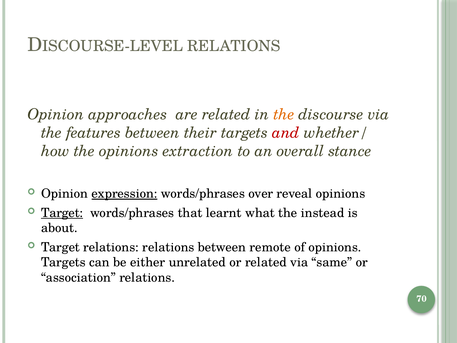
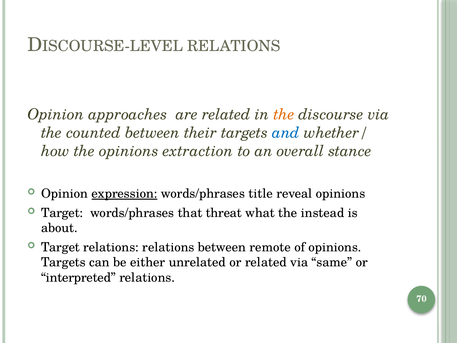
features: features -> counted (94, 133)
and colour: red -> blue (286, 133)
over: over -> title (261, 194)
Target underline: present -> none (62, 213)
learnt: learnt -> threat (224, 213)
association: association -> interpreted (78, 278)
